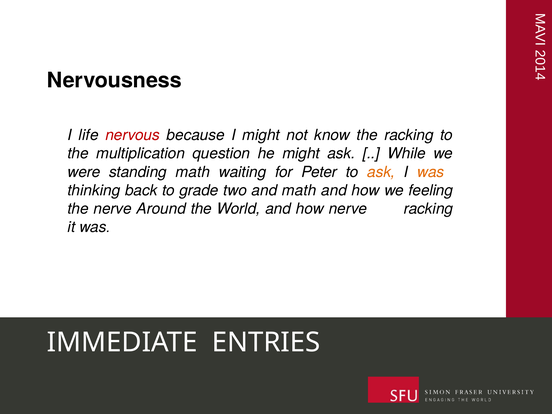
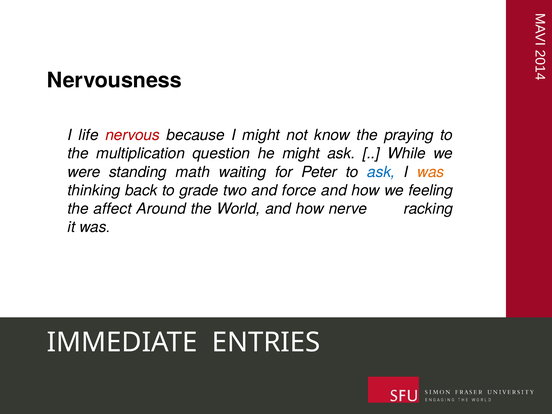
the racking: racking -> praying (409, 135)
ask colour: orange -> blue (381, 172)
and math: math -> force (299, 190)
the nerve: nerve -> affect (113, 209)
